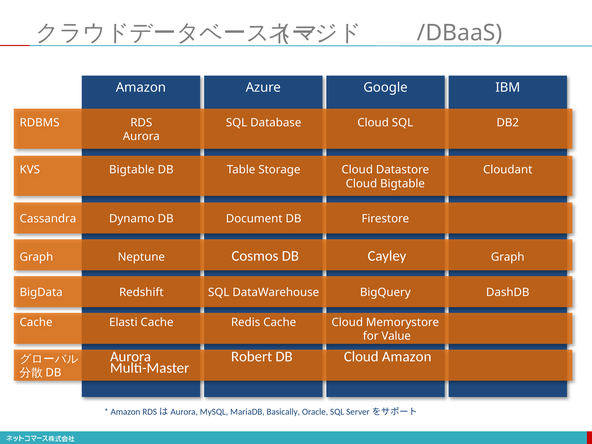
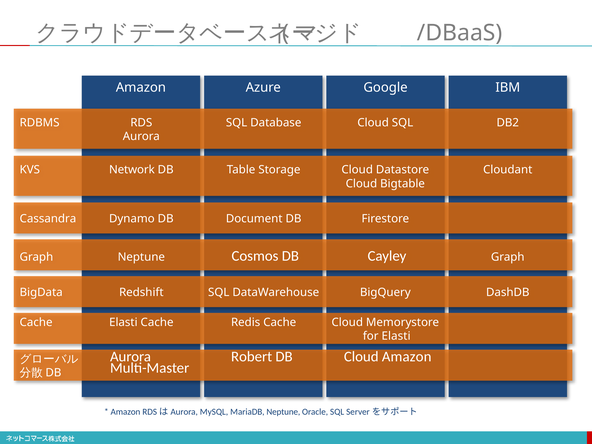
KVS Bigtable: Bigtable -> Network (132, 170)
for Value: Value -> Elasti (396, 336)
MariaDB Basically: Basically -> Neptune (283, 412)
